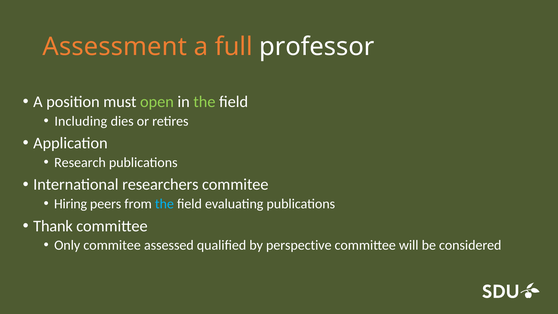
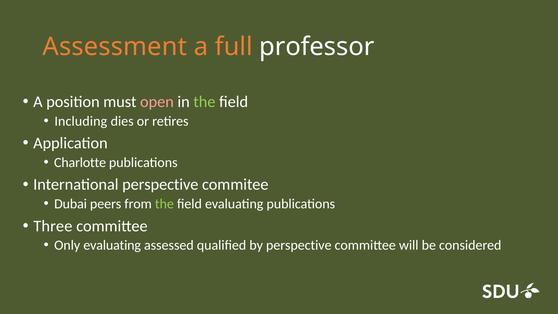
open colour: light green -> pink (157, 102)
Research: Research -> Charlotte (80, 162)
International researchers: researchers -> perspective (160, 185)
Hiring: Hiring -> Dubai (71, 204)
the colour: light blue -> light green (164, 204)
Thank: Thank -> Three (53, 226)
Only commitee: commitee -> evaluating (112, 245)
